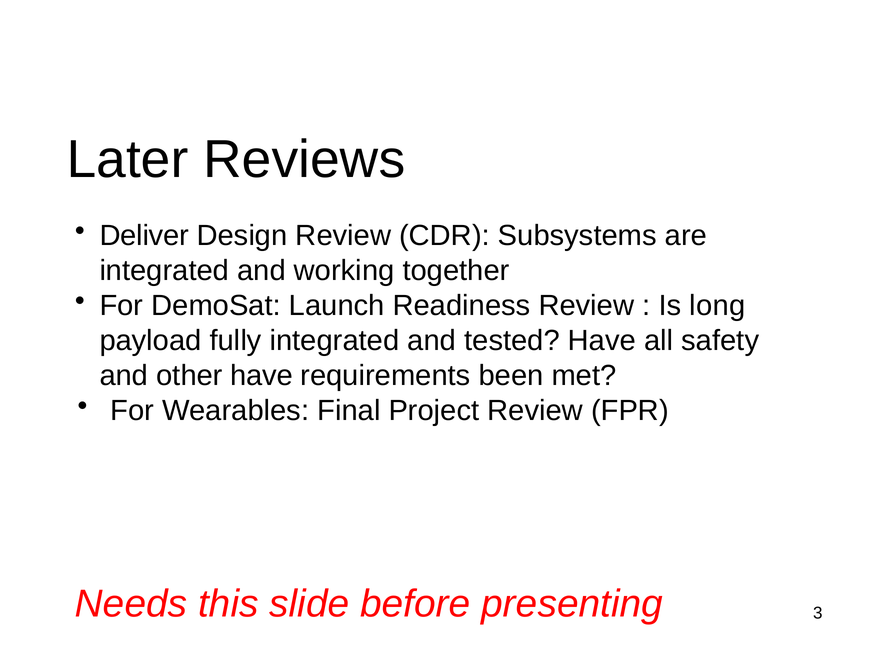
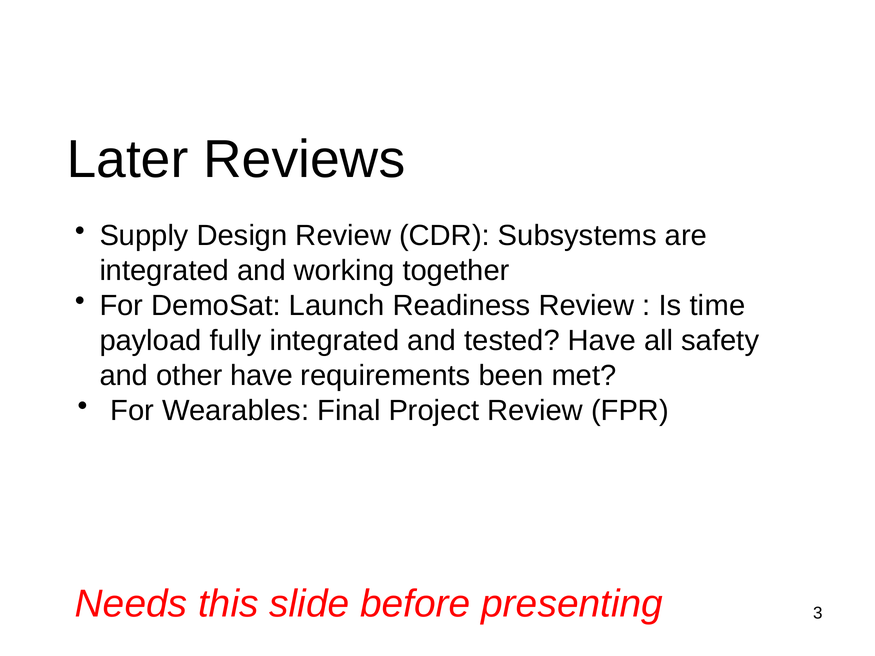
Deliver: Deliver -> Supply (144, 236)
long: long -> time (717, 306)
